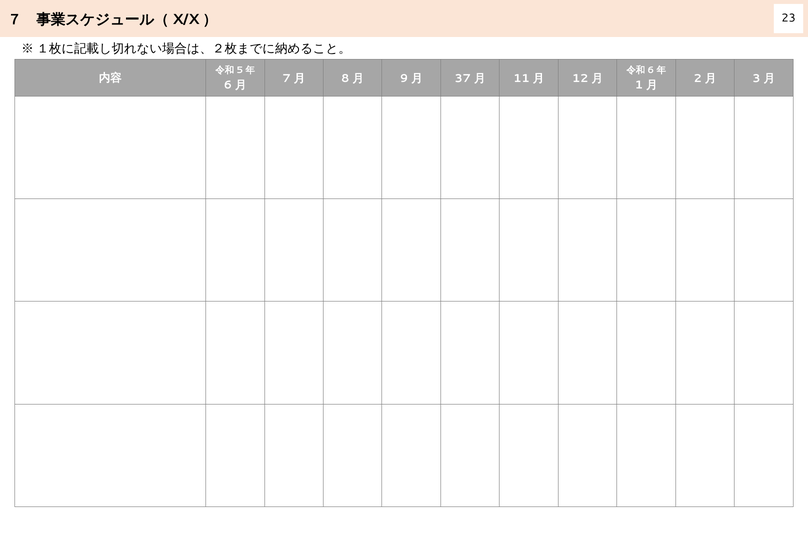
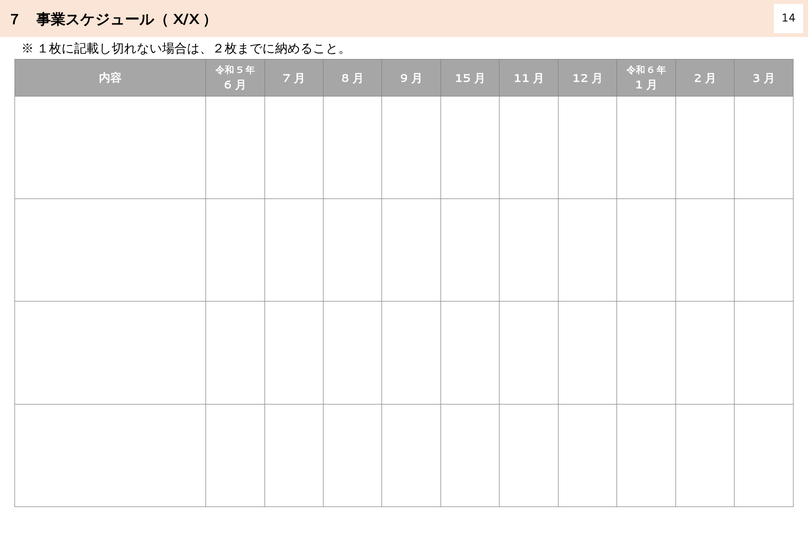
23: 23 -> 14 (789, 18)
37: 37 -> 15 (463, 78)
